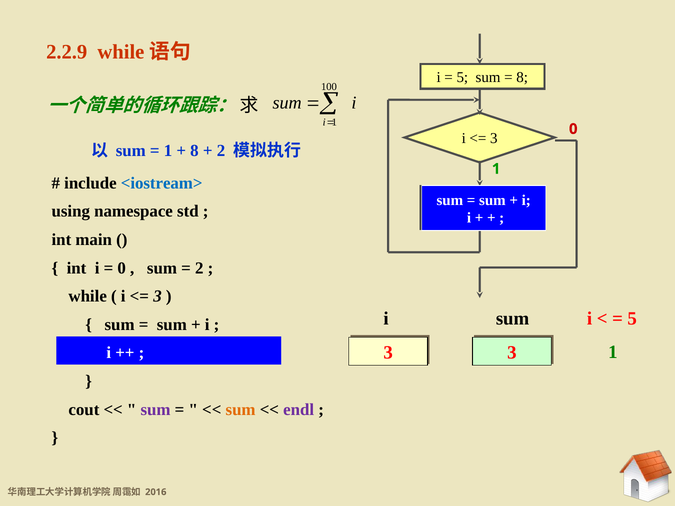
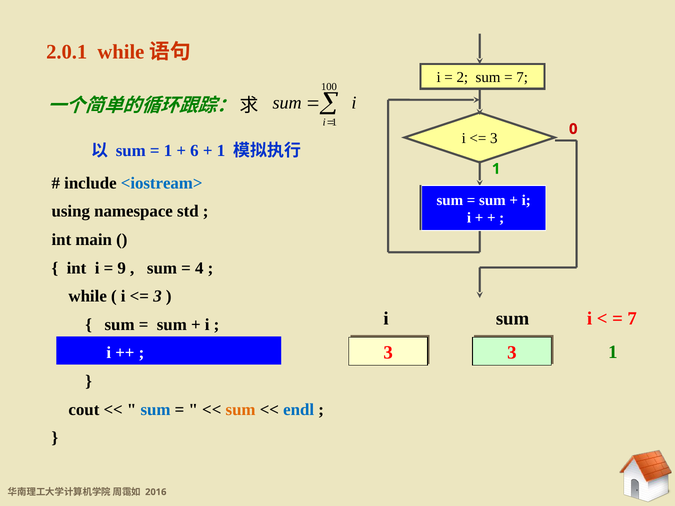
2.2.9: 2.2.9 -> 2.0.1 (67, 52)
5: 5 -> 2 (462, 77)
8: 8 -> 7 (522, 77)
8: 8 -> 6 (194, 151)
2: 2 -> 1 (221, 151)
0: 0 -> 9 (122, 268)
2: 2 -> 4 (199, 268)
5: 5 -> 7 (632, 319)
sum colour: purple -> blue (156, 410)
endl colour: purple -> blue (299, 410)
